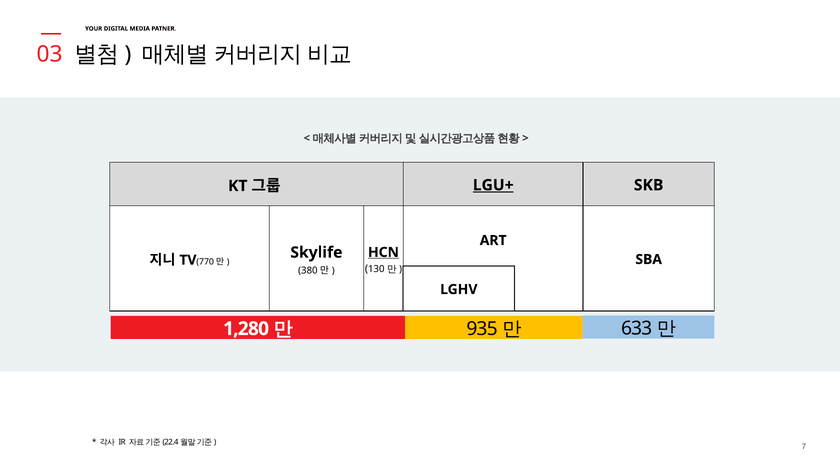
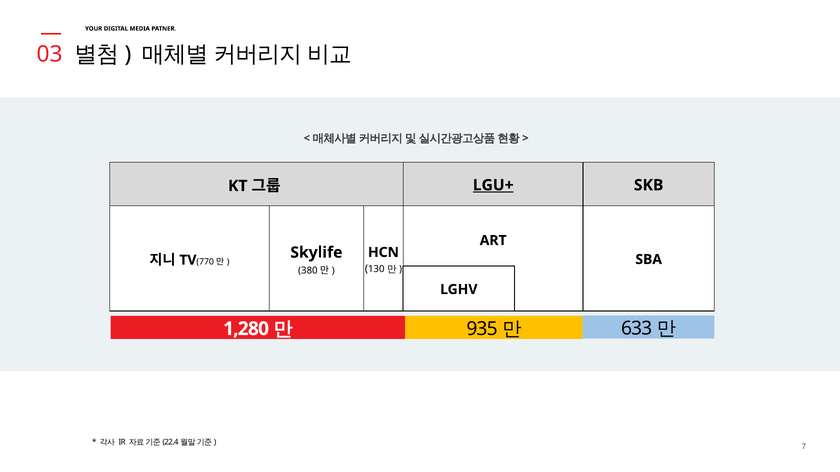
HCN underline: present -> none (383, 253)
